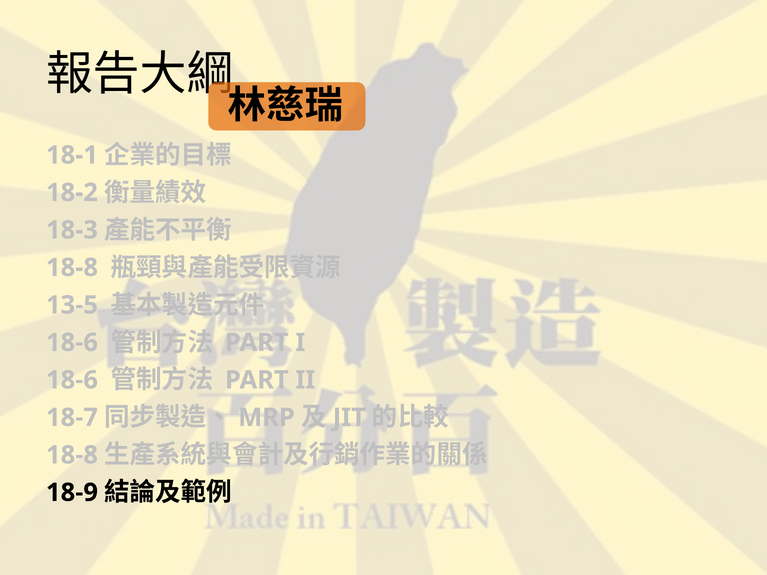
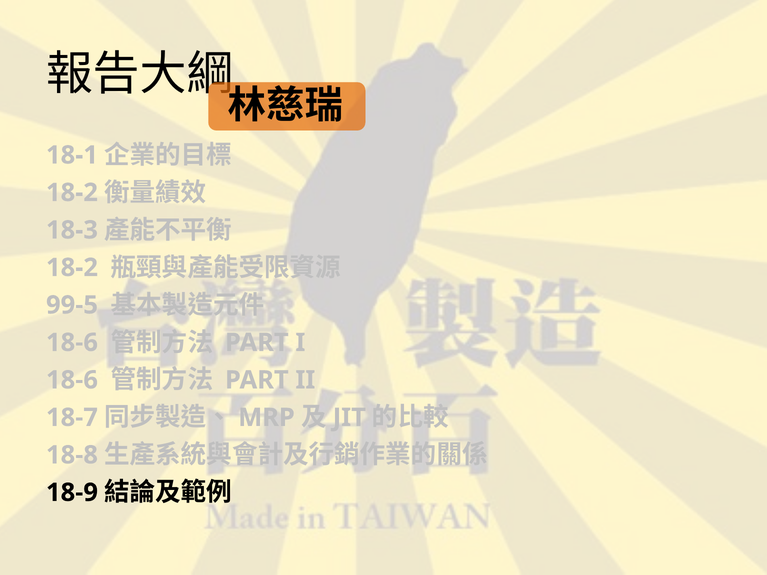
18-8: 18-8 -> 18-2 (72, 268)
13-5: 13-5 -> 99-5 (72, 305)
